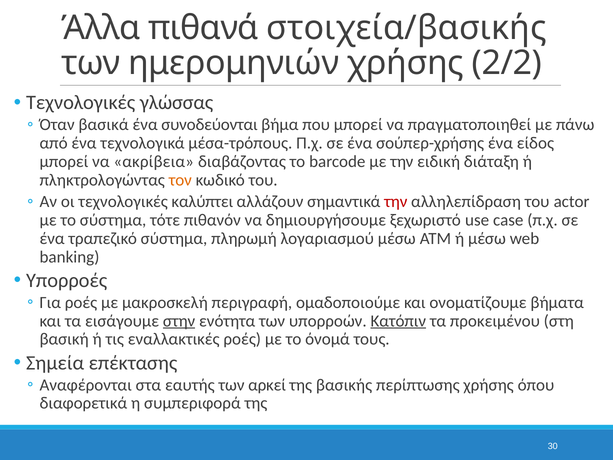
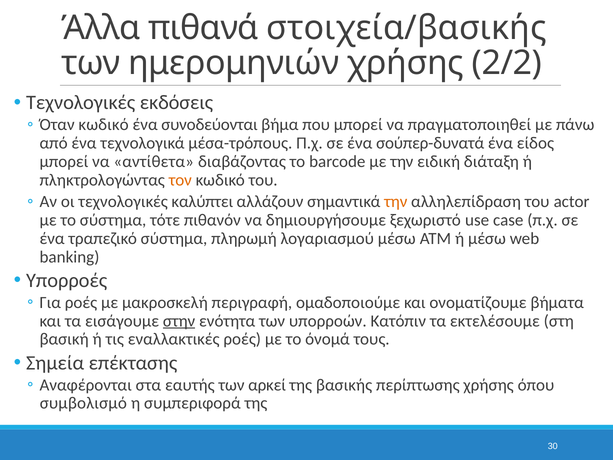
γλώσσας: γλώσσας -> εκδόσεις (176, 103)
Όταν βασικά: βασικά -> κωδικό (104, 125)
σούπερ-χρήσης: σούπερ-χρήσης -> σούπερ-δυνατά (430, 143)
ακρίβεια: ακρίβεια -> αντίθετα (154, 161)
την colour: red -> orange (396, 202)
Κατόπιν underline: present -> none (398, 321)
προκειμένου: προκειμένου -> εκτελέσουμε (495, 321)
διαφορετικά: διαφορετικά -> συμβολισμό (83, 403)
